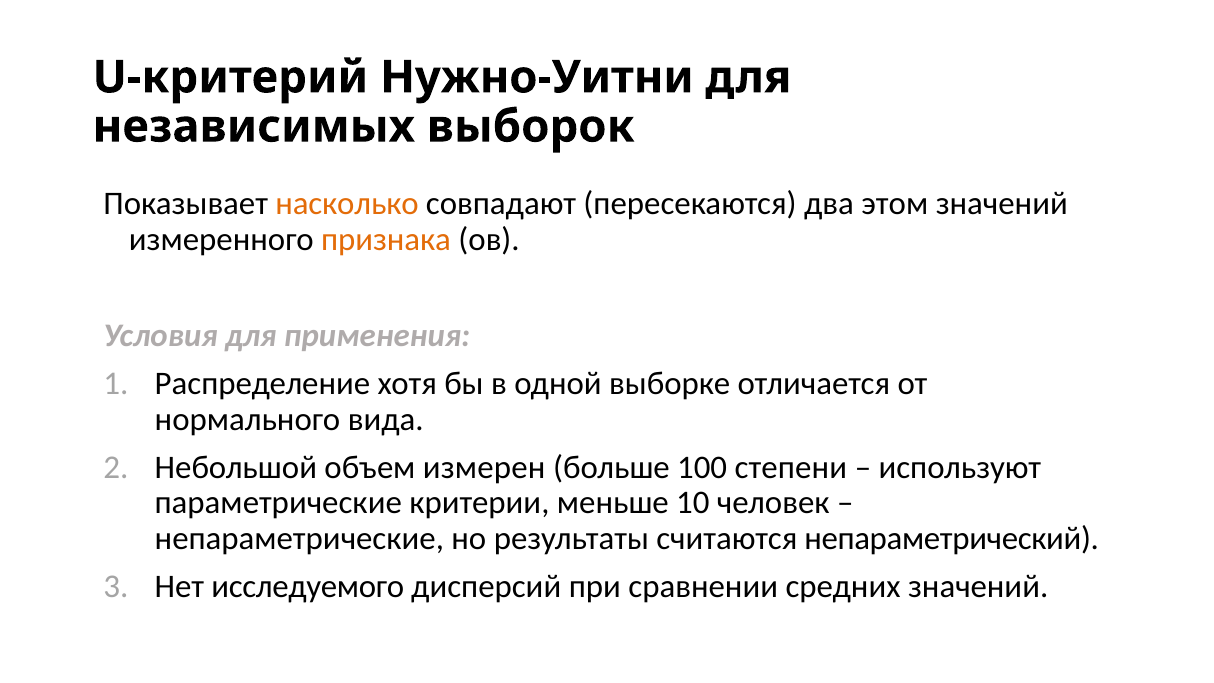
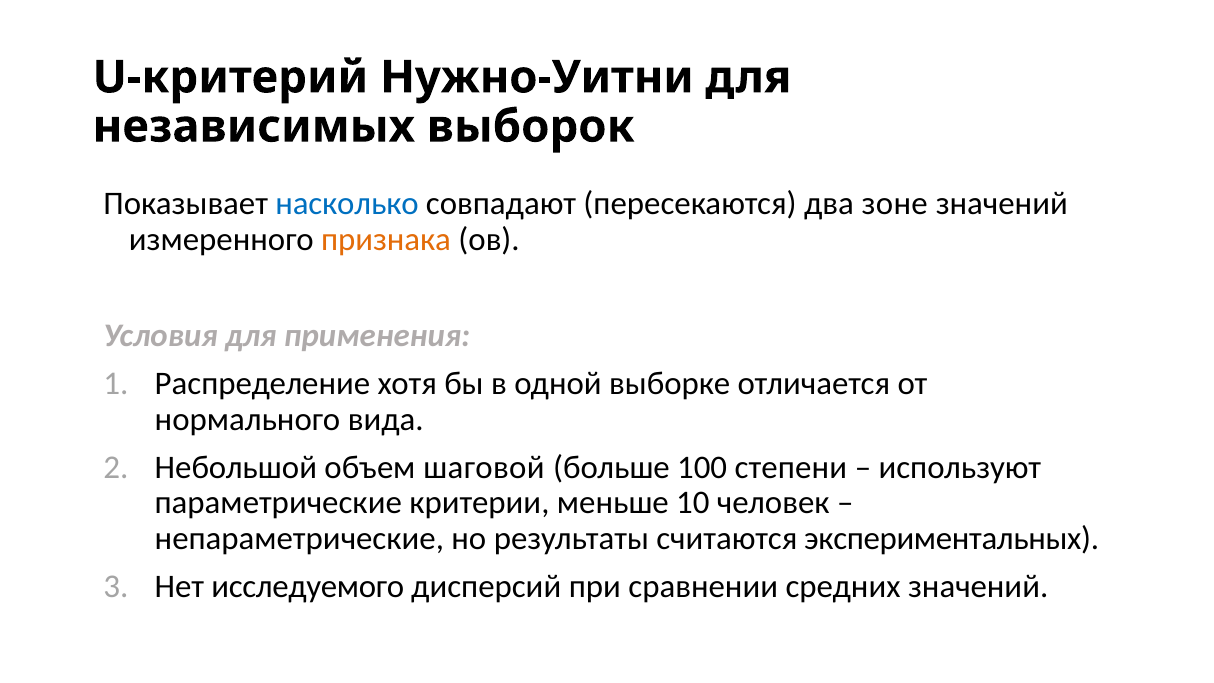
насколько colour: orange -> blue (347, 204)
этом: этом -> зоне (895, 204)
измерен: измерен -> шаговой (484, 467)
непараметрический: непараметрический -> экспериментальных (952, 538)
